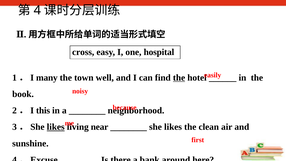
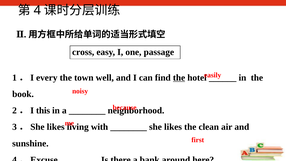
hospital: hospital -> passage (159, 52)
many: many -> every (47, 78)
likes underline: present -> none (56, 127)
near: near -> with (100, 127)
